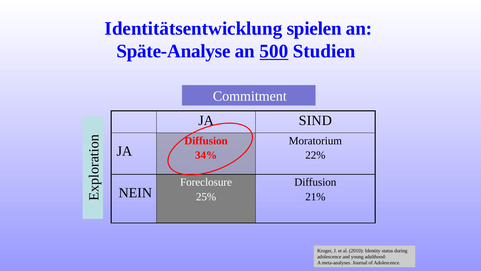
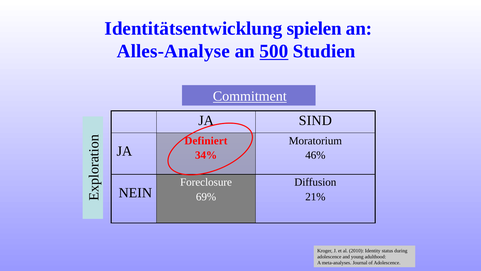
Späte-Analyse: Späte-Analyse -> Alles-Analyse (173, 51)
Commitment underline: none -> present (250, 96)
Diffusion: Diffusion -> Definiert (206, 140)
22%: 22% -> 46% (315, 155)
25%: 25% -> 69% (206, 196)
